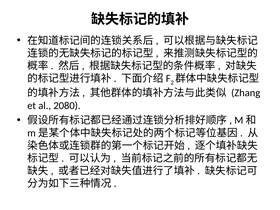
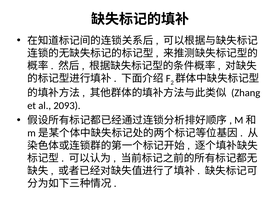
2080: 2080 -> 2093 (67, 106)
